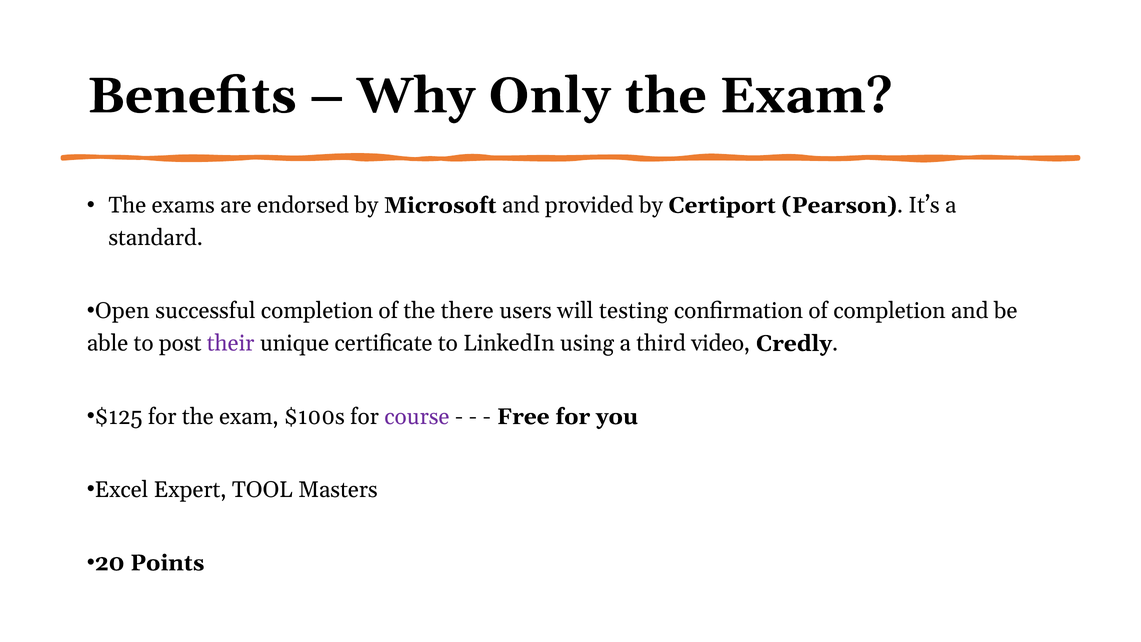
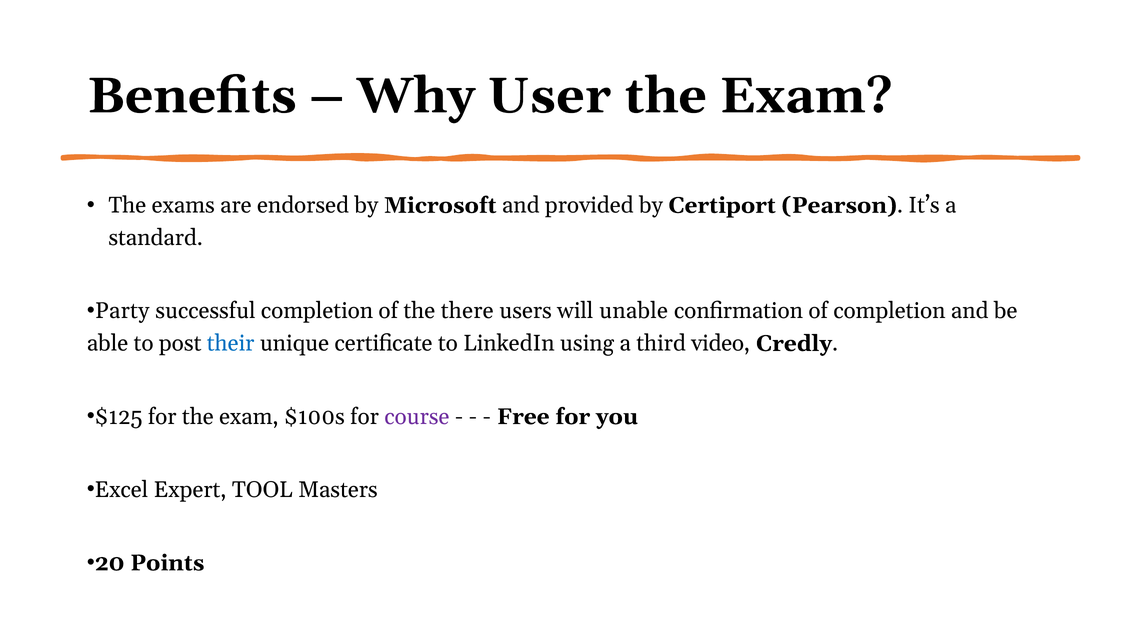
Only: Only -> User (550, 96)
Open: Open -> Party (122, 311)
testing: testing -> unable (634, 311)
their colour: purple -> blue (231, 343)
